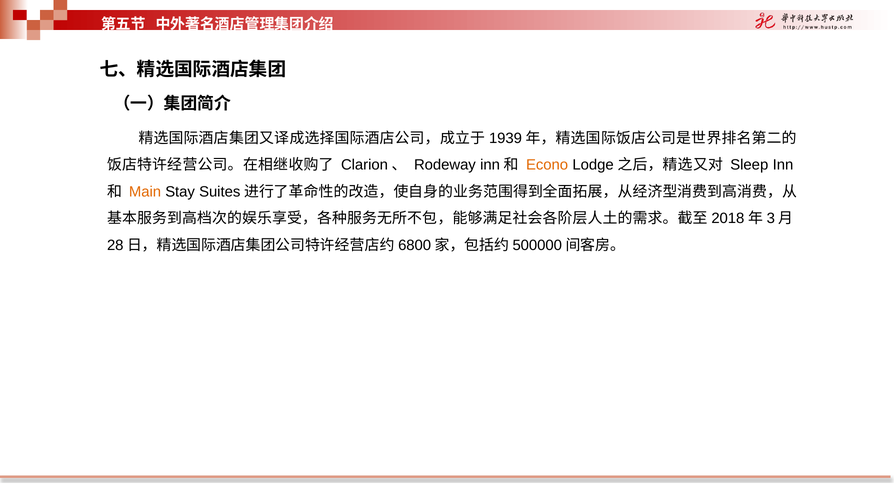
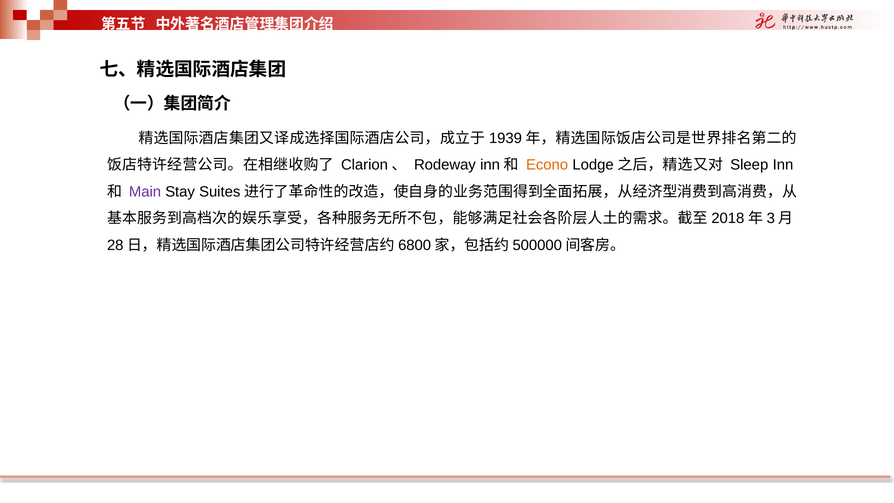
Main colour: orange -> purple (145, 192)
